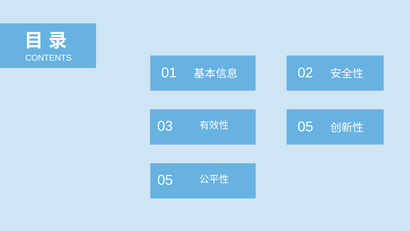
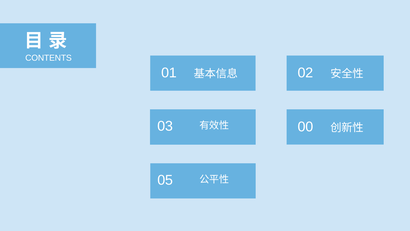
05: 05 -> 00 (305, 127)
